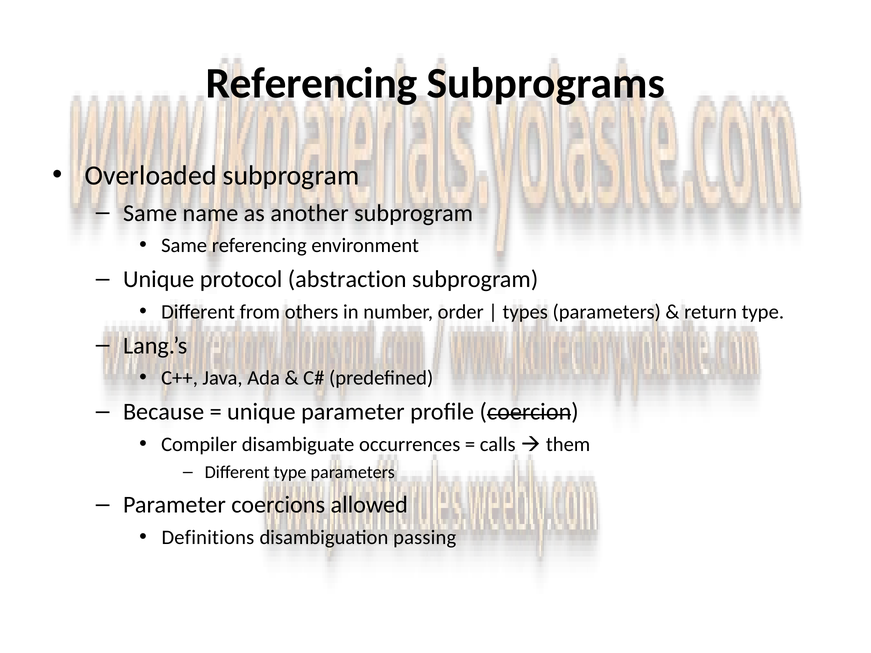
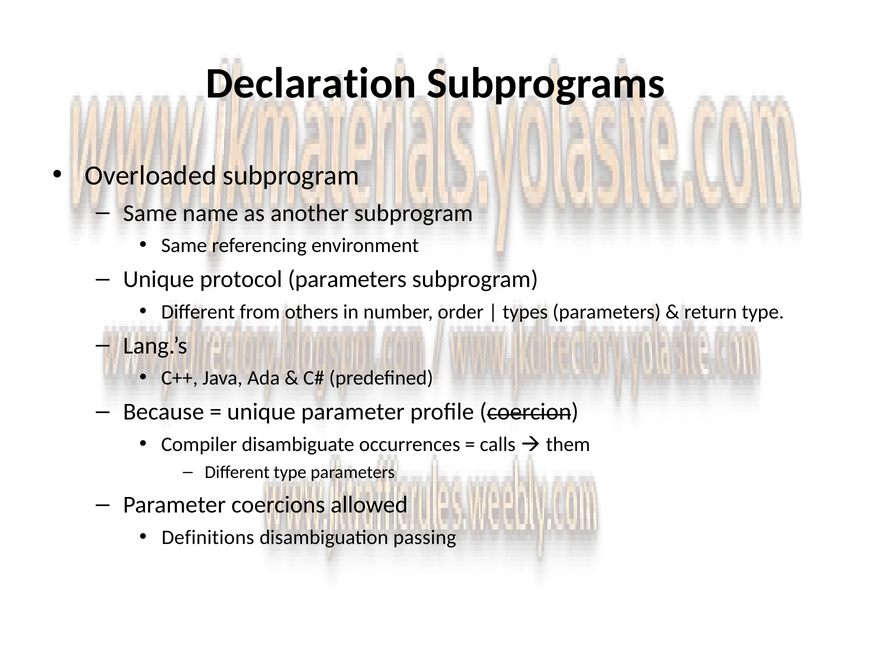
Referencing: Referencing -> Declaration (311, 84)
protocol abstraction: abstraction -> parameters (347, 279)
